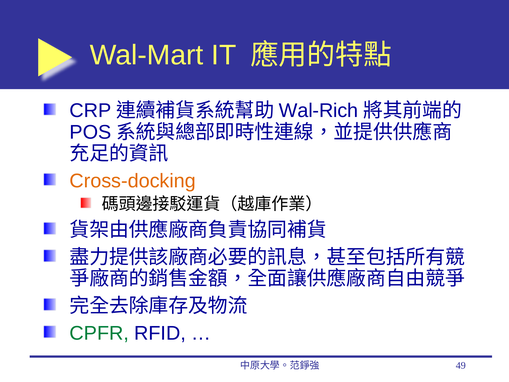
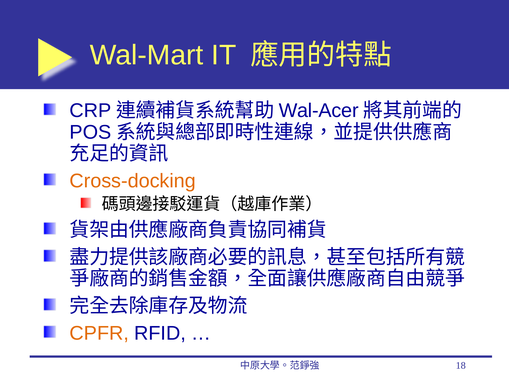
Wal-Rich: Wal-Rich -> Wal-Acer (319, 111)
CPFR colour: green -> orange (99, 333)
49: 49 -> 18 (461, 365)
